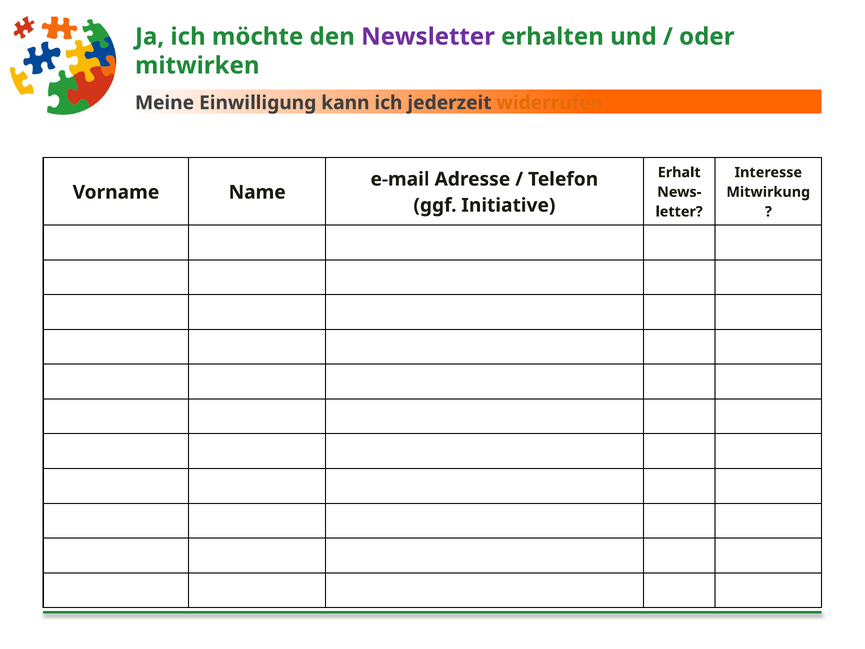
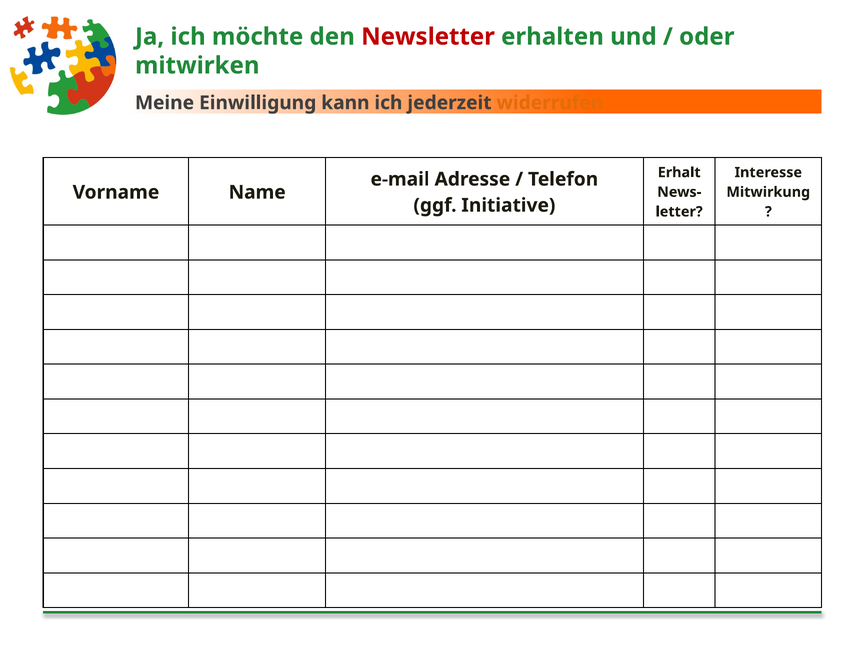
Newsletter colour: purple -> red (428, 37)
